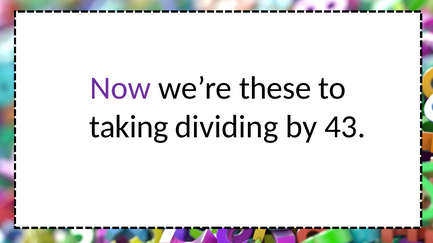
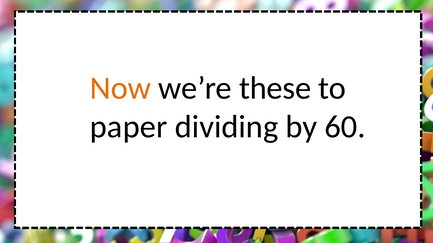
Now colour: purple -> orange (120, 88)
taking: taking -> paper (129, 127)
43: 43 -> 60 (345, 127)
